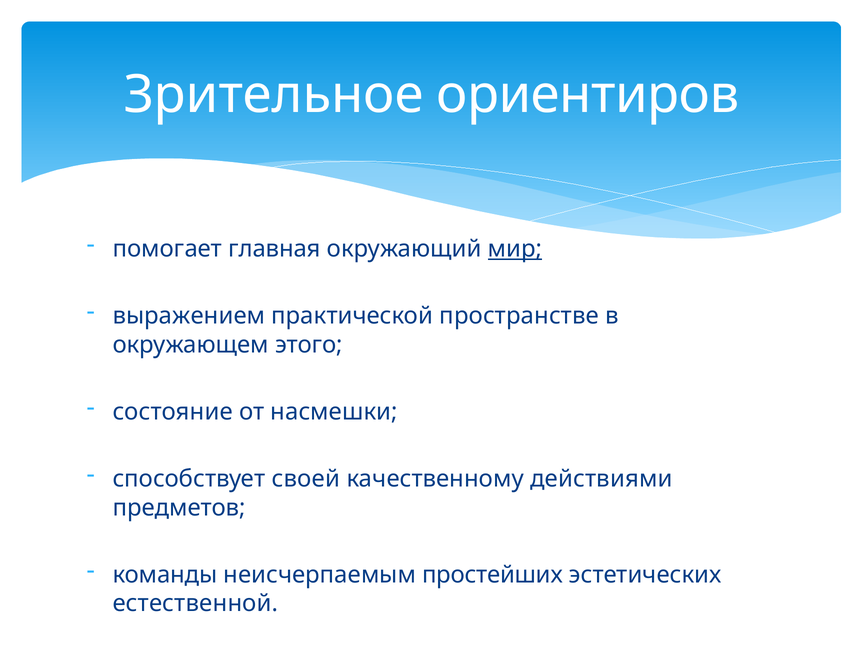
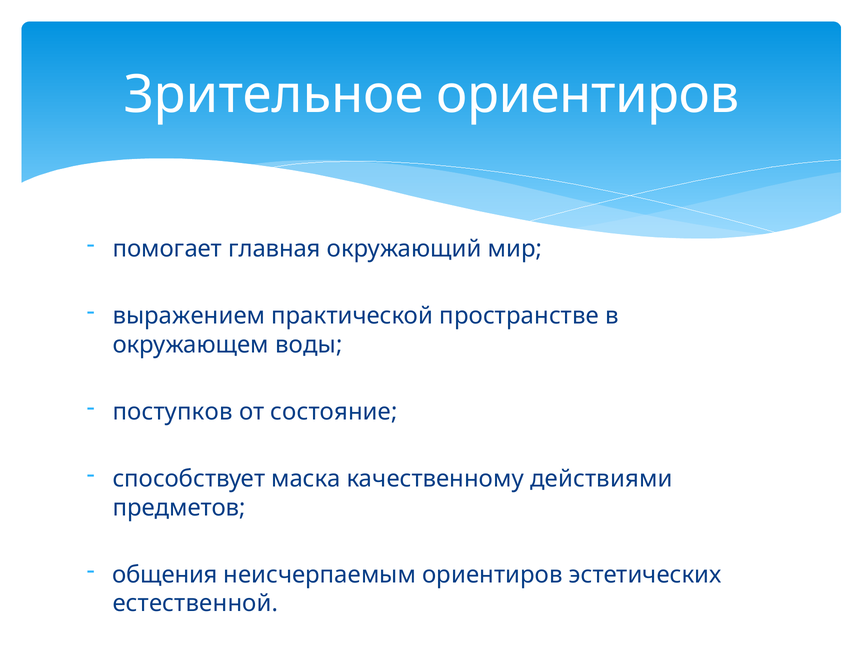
мир underline: present -> none (515, 249)
этого: этого -> воды (309, 344)
состояние: состояние -> поступков (173, 411)
насмешки: насмешки -> состояние (334, 411)
своей: своей -> маска (306, 479)
команды: команды -> общения (165, 574)
неисчерпаемым простейших: простейших -> ориентиров (492, 574)
